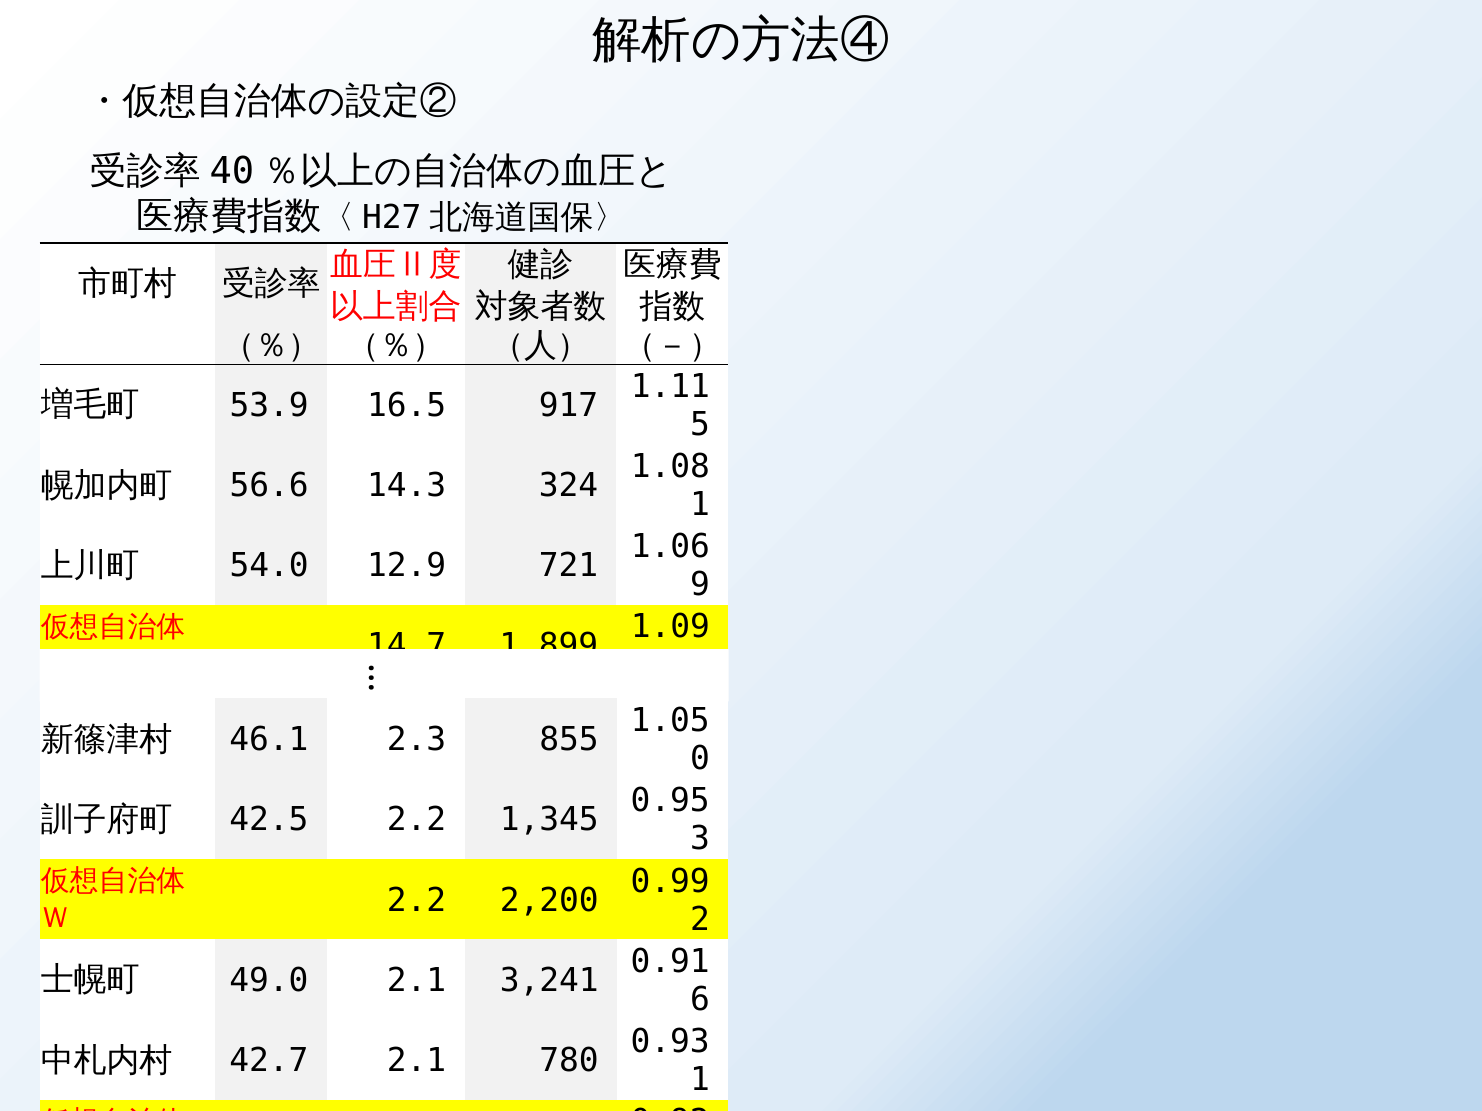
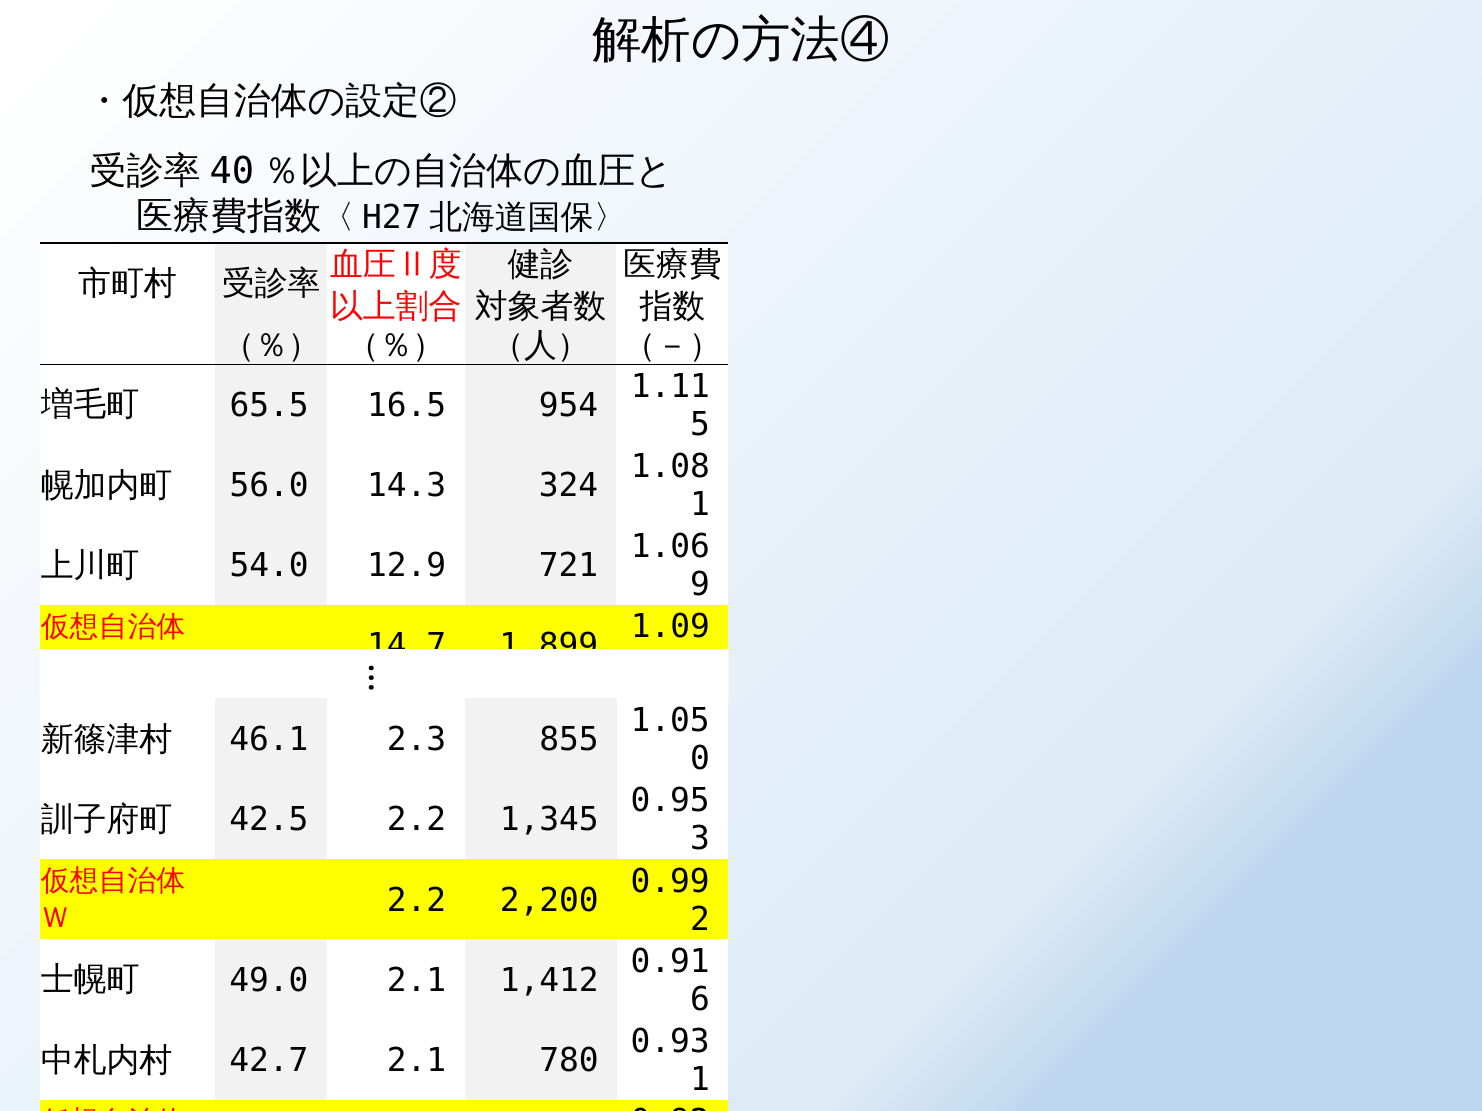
53.9: 53.9 -> 65.5 (269, 406)
917: 917 -> 954 (568, 406)
56.6: 56.6 -> 56.0 (269, 486)
3,241: 3,241 -> 1,412 (549, 981)
